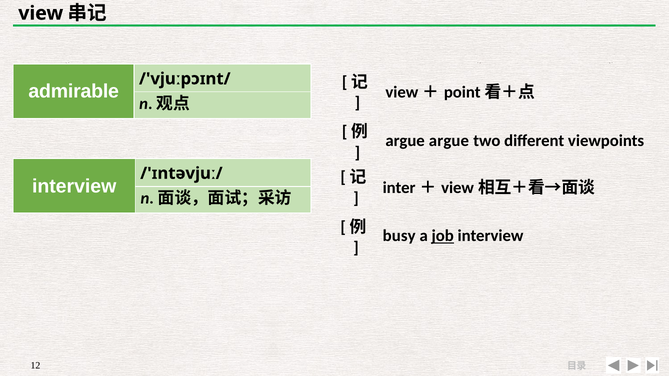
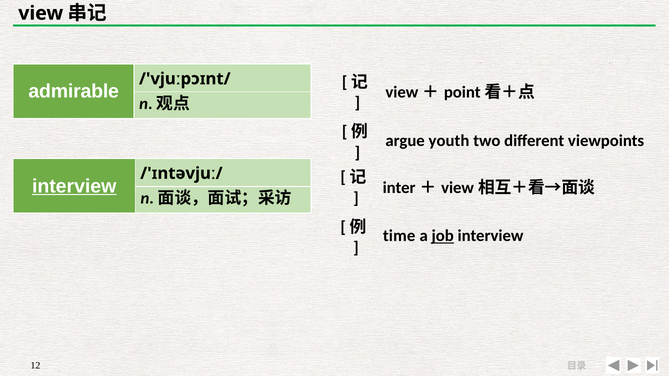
argue argue: argue -> youth (449, 141)
interview underline: none -> present (74, 186)
busy: busy -> time (399, 236)
